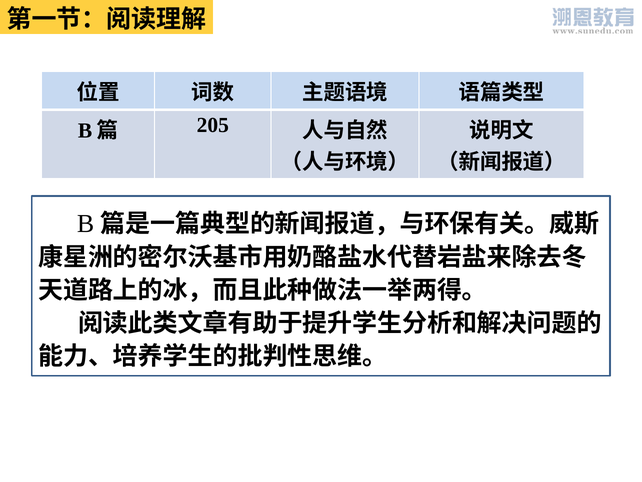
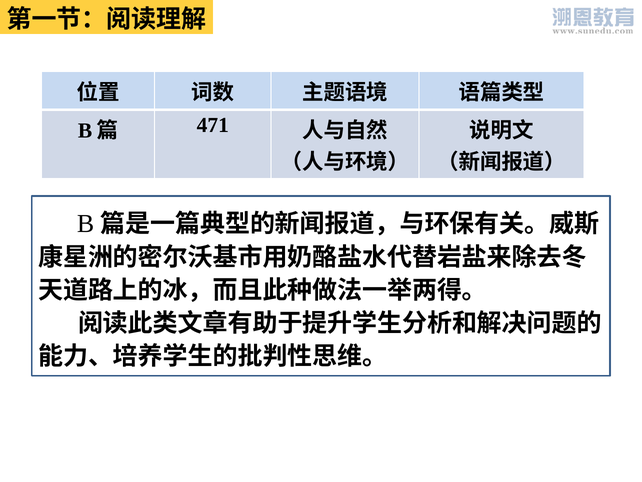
205: 205 -> 471 (213, 125)
